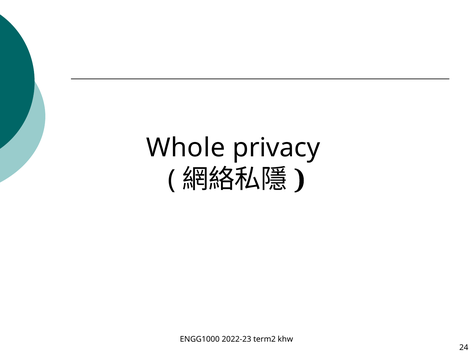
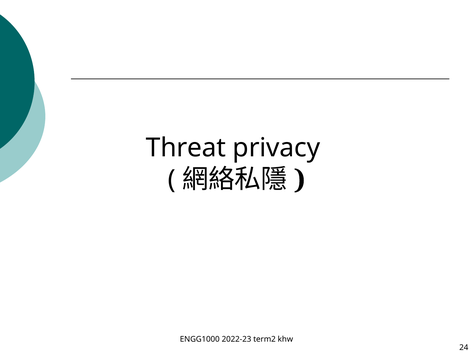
Whole: Whole -> Threat (186, 148)
